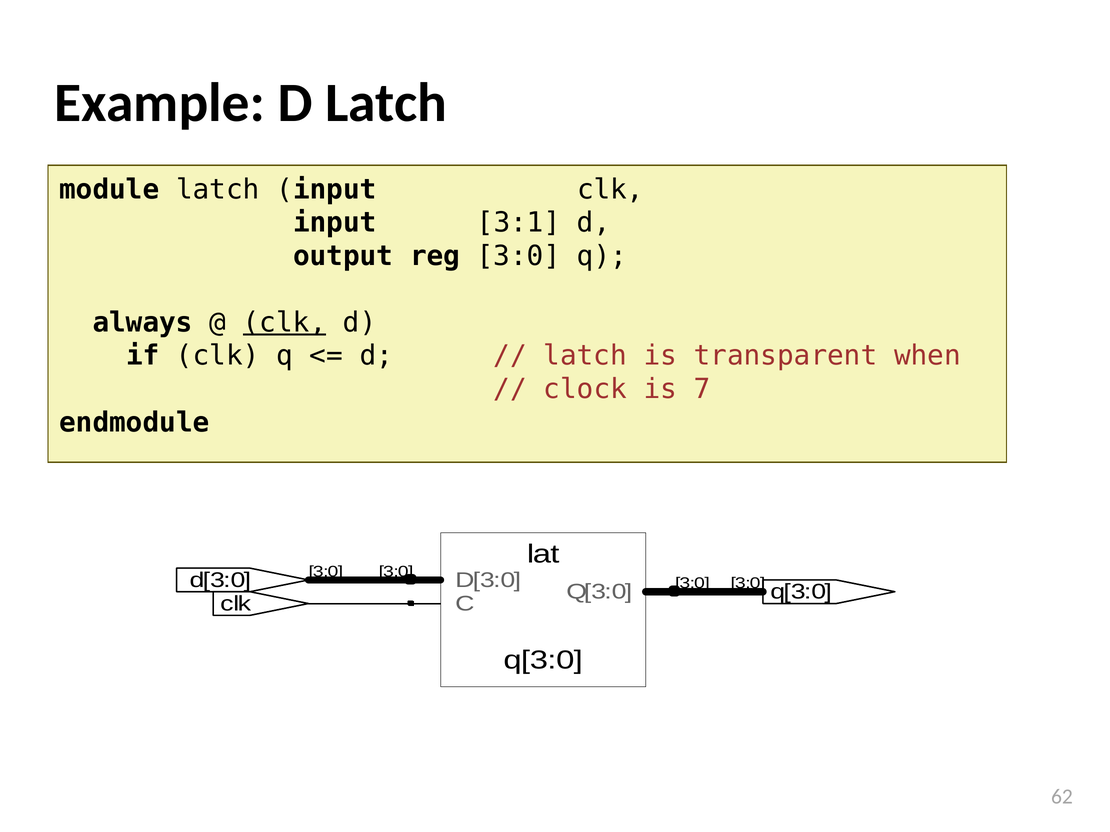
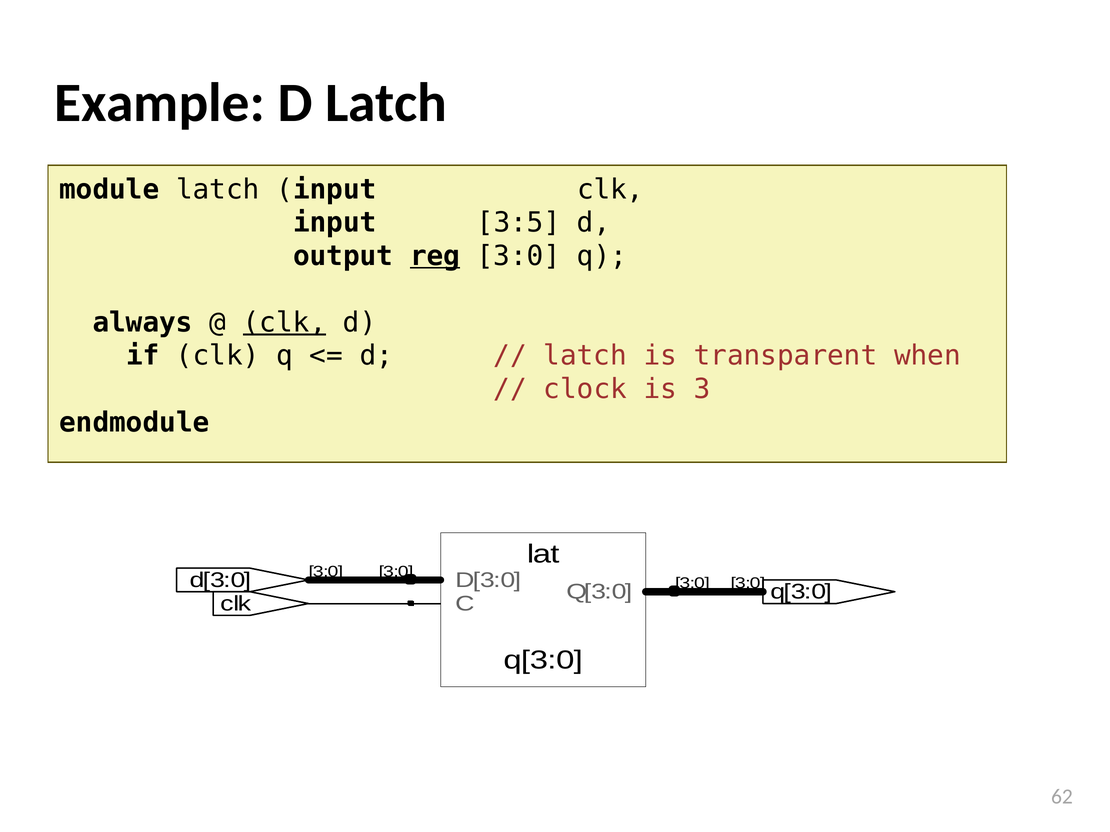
3:1: 3:1 -> 3:5 (519, 223)
reg underline: none -> present (435, 256)
7: 7 -> 3 (702, 389)
